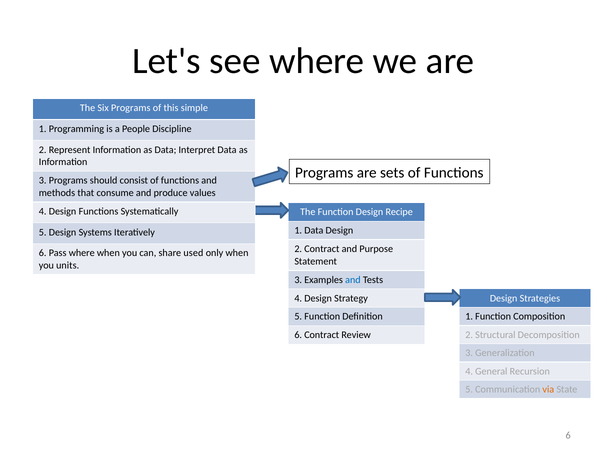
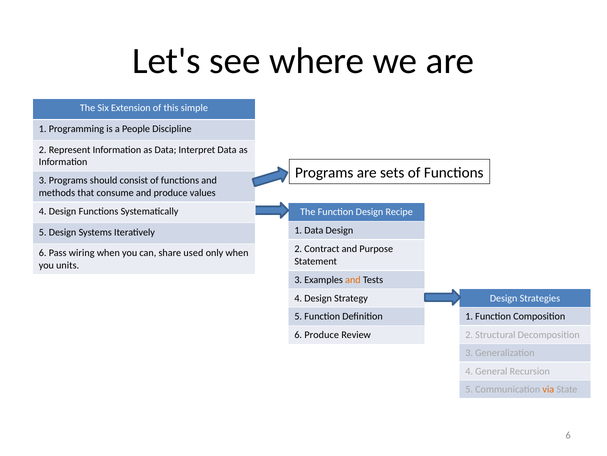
Six Programs: Programs -> Extension (131, 108)
Pass where: where -> wiring (82, 253)
and colour: blue -> orange (353, 279)
6 Contract: Contract -> Produce (322, 335)
